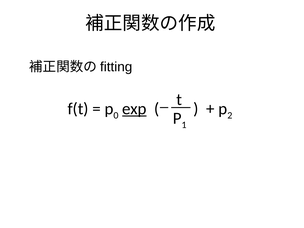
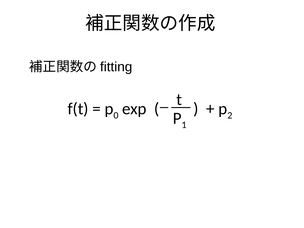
exp underline: present -> none (134, 109)
